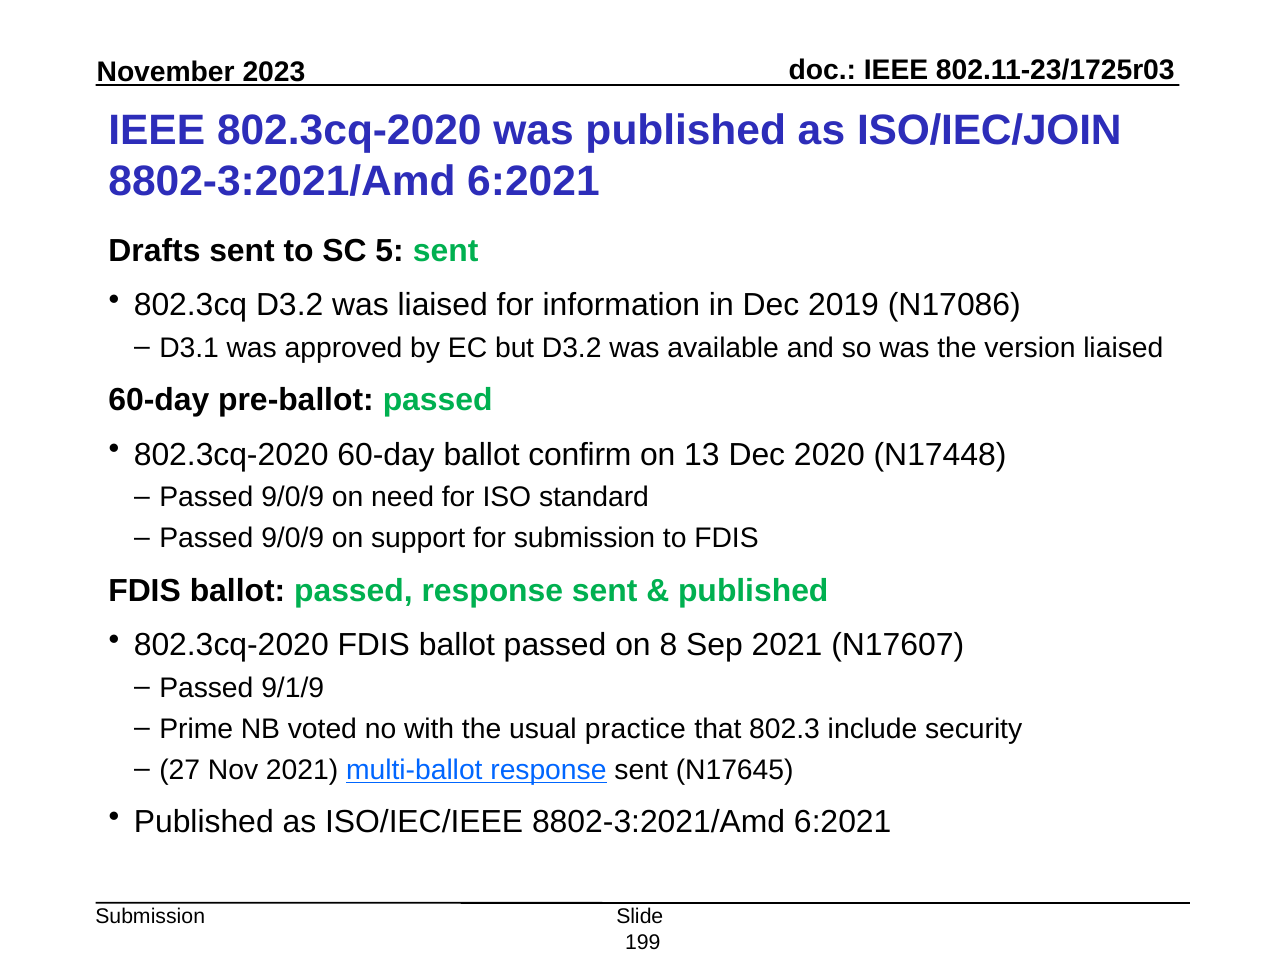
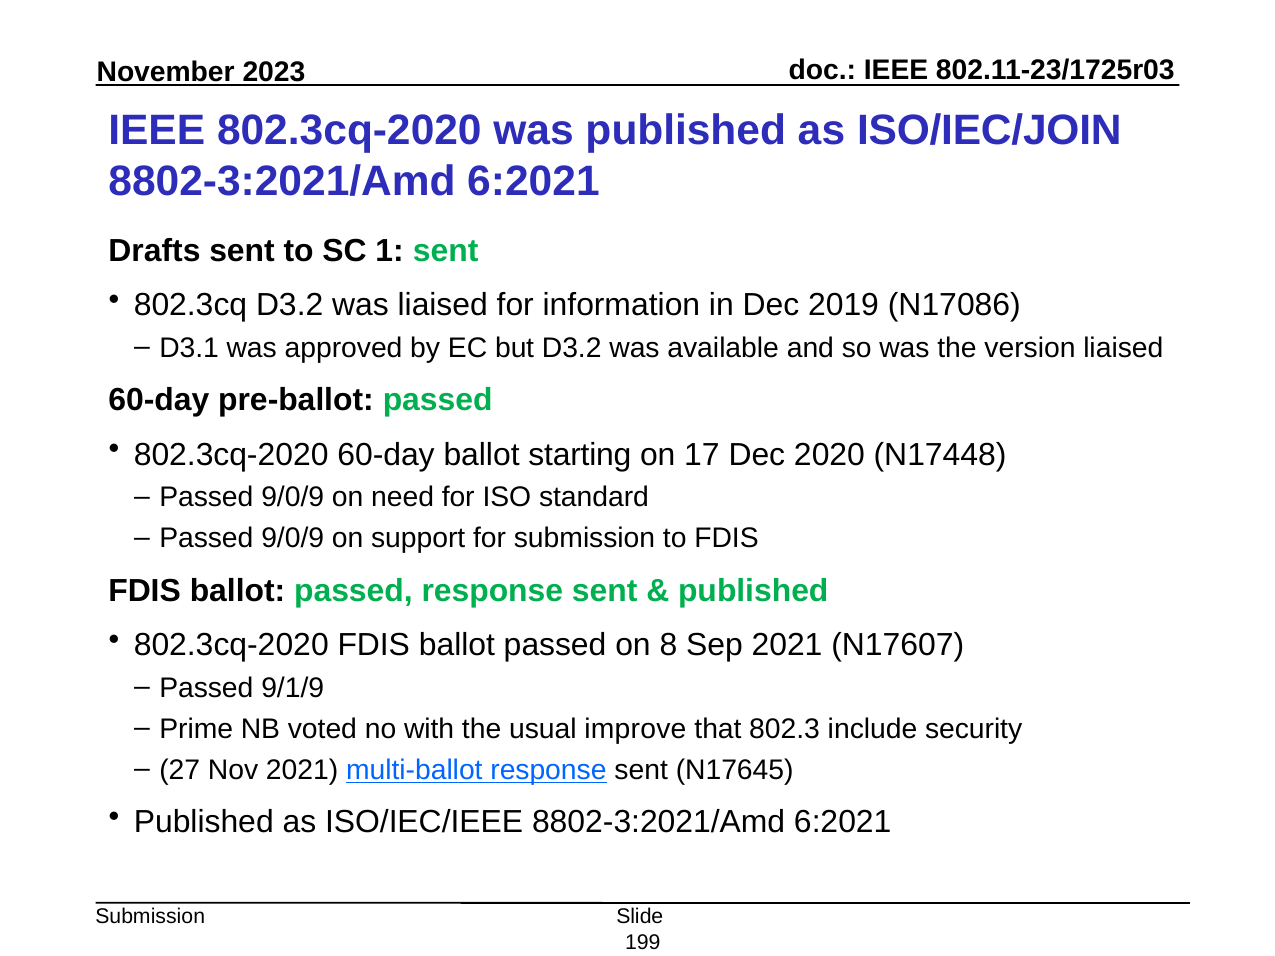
5: 5 -> 1 (390, 251)
confirm: confirm -> starting (580, 455)
13: 13 -> 17 (702, 455)
practice: practice -> improve (635, 729)
